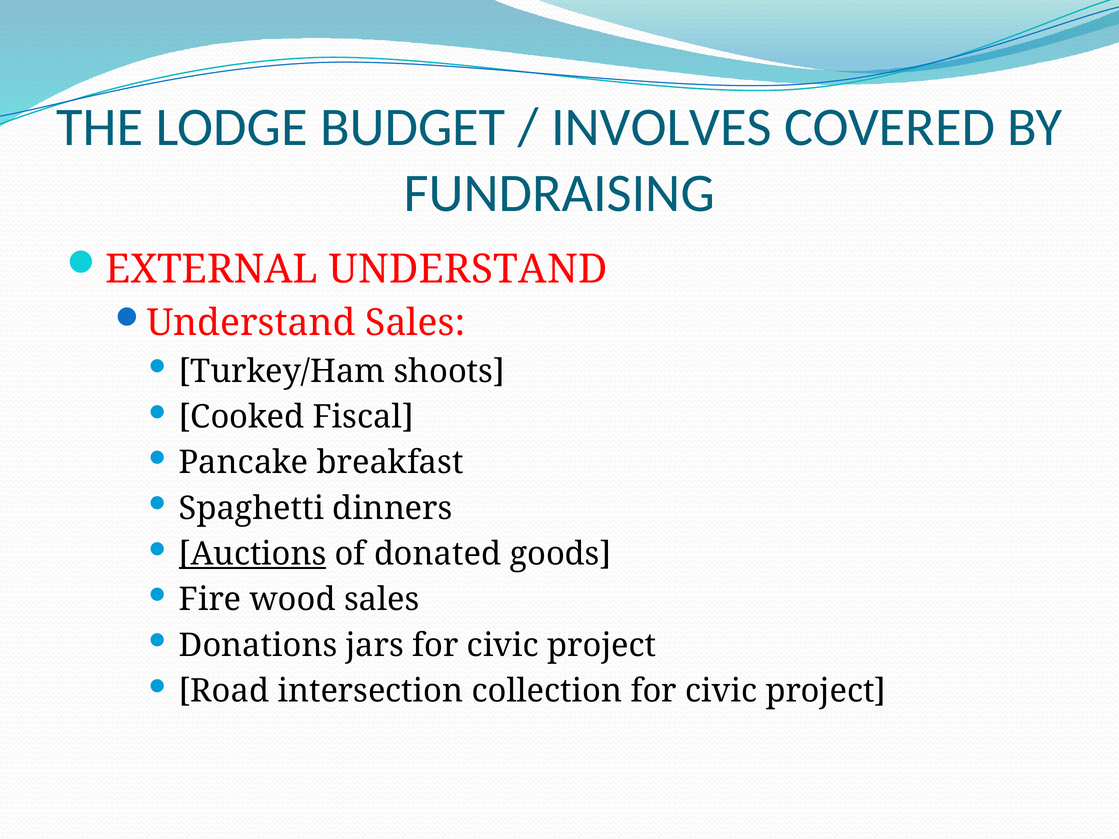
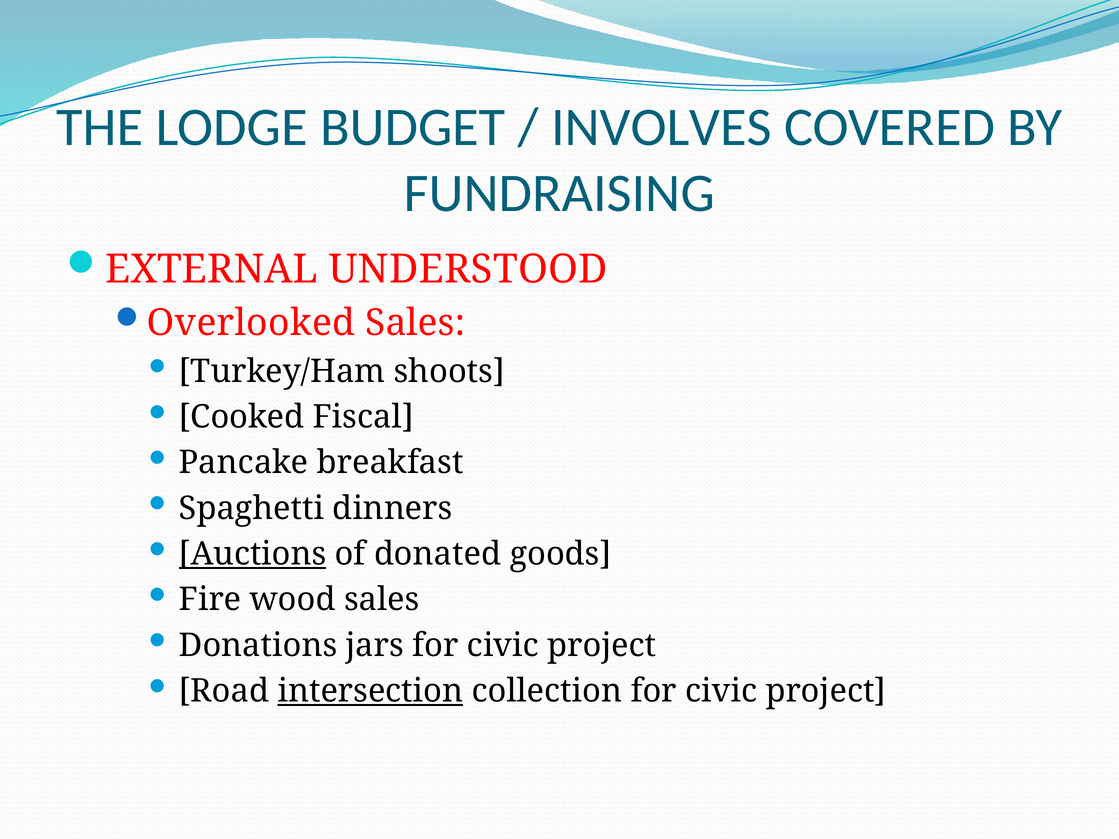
EXTERNAL UNDERSTAND: UNDERSTAND -> UNDERSTOOD (468, 269)
Understand: Understand -> Overlooked (251, 323)
intersection underline: none -> present (370, 691)
